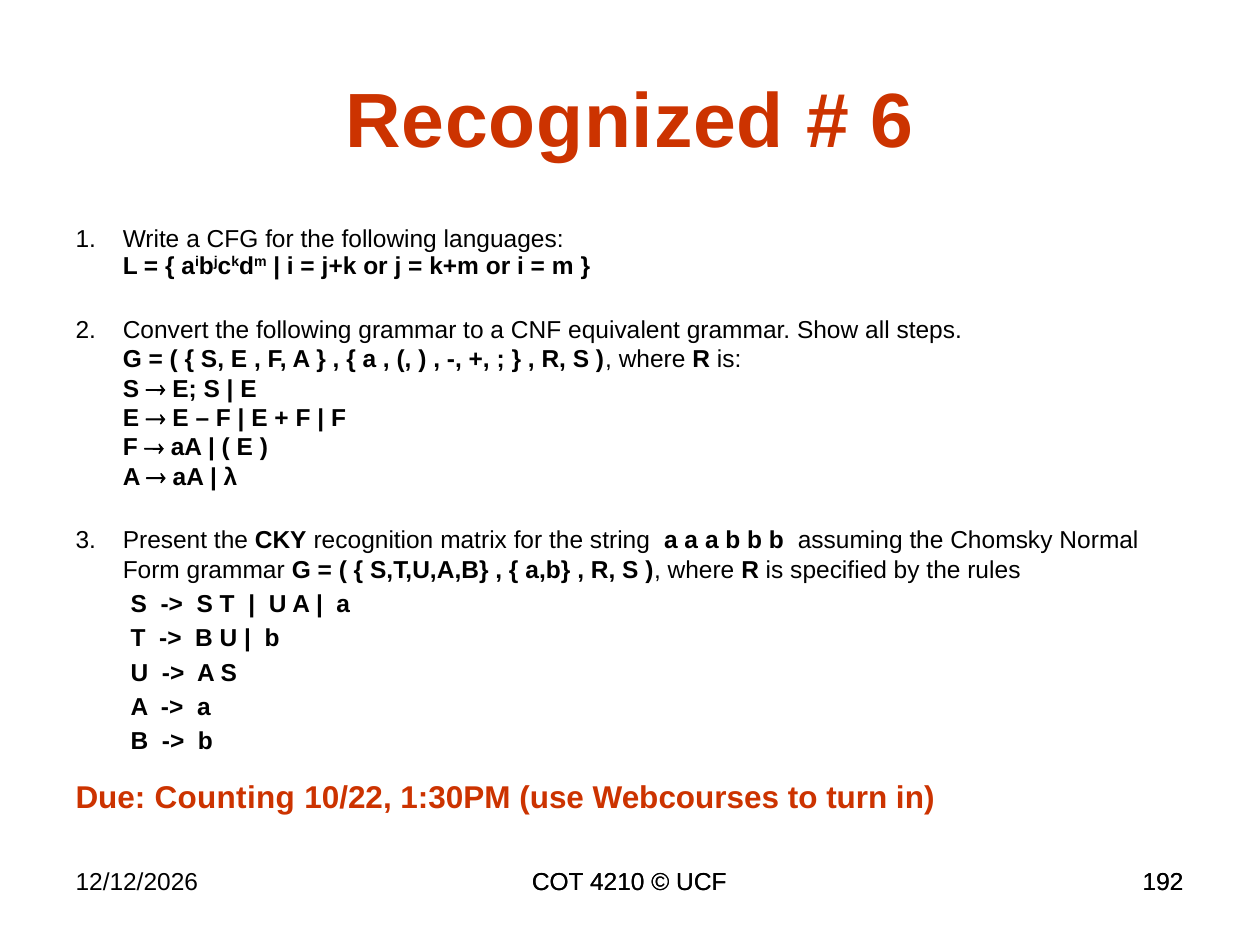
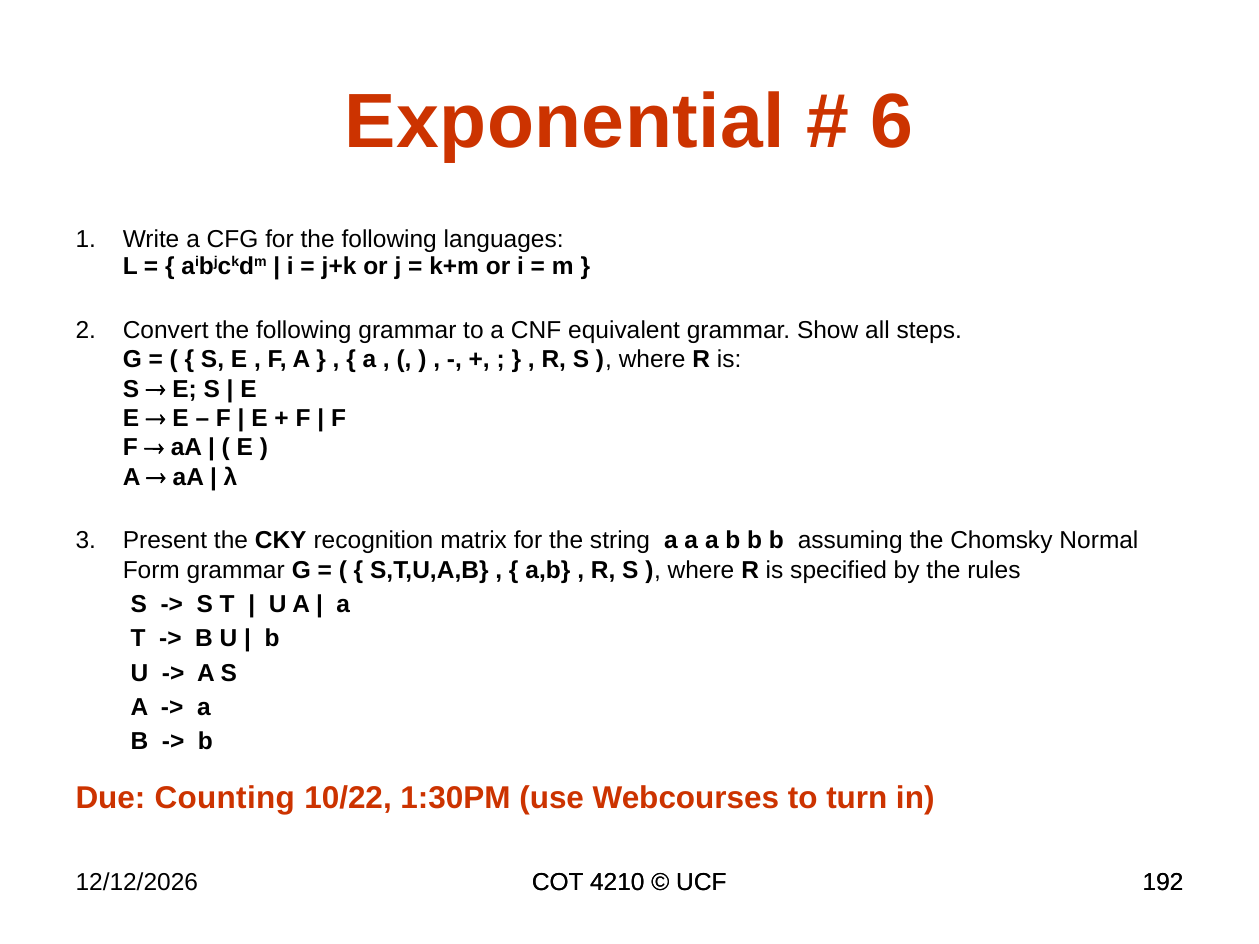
Recognized: Recognized -> Exponential (565, 122)
